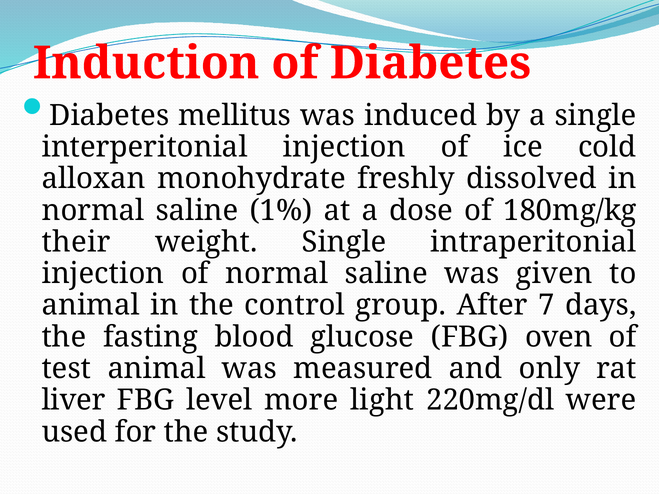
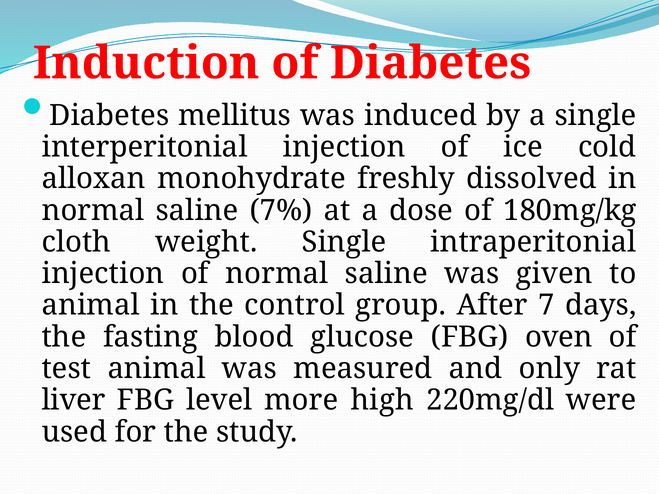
1%: 1% -> 7% (281, 211)
their: their -> cloth (76, 242)
light: light -> high (382, 400)
